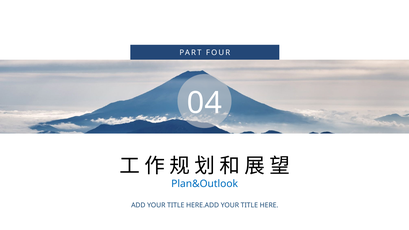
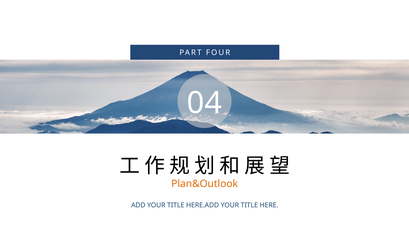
Plan&Outlook colour: blue -> orange (205, 184)
